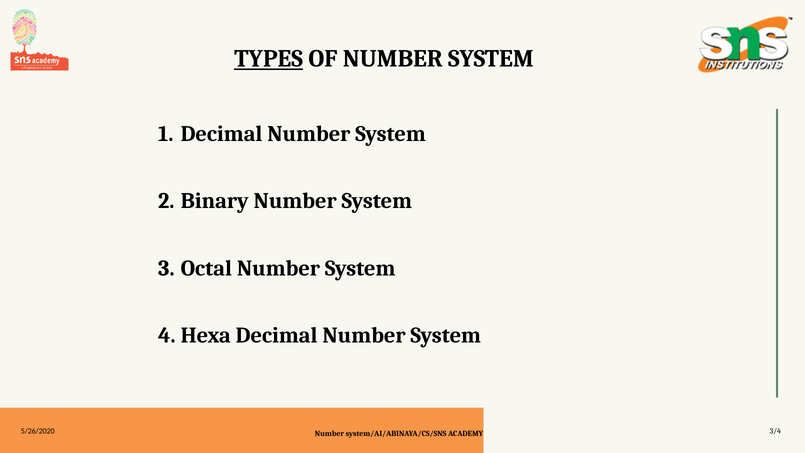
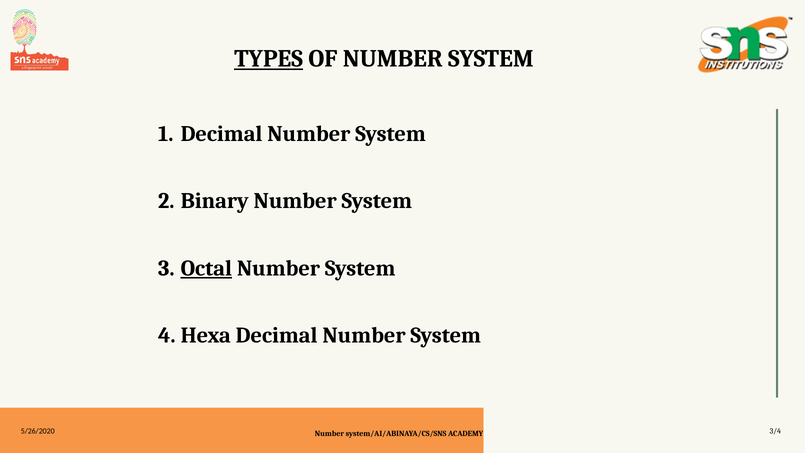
Octal underline: none -> present (206, 268)
